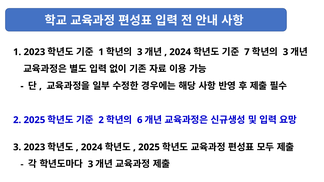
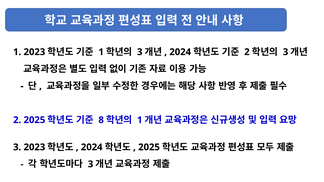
7: 7 -> 2 (247, 52)
2: 2 -> 8 (101, 120)
6: 6 -> 1 (140, 120)
